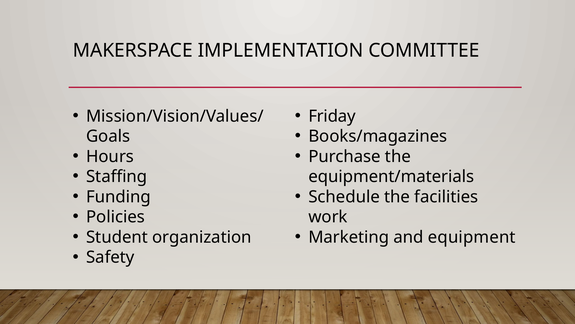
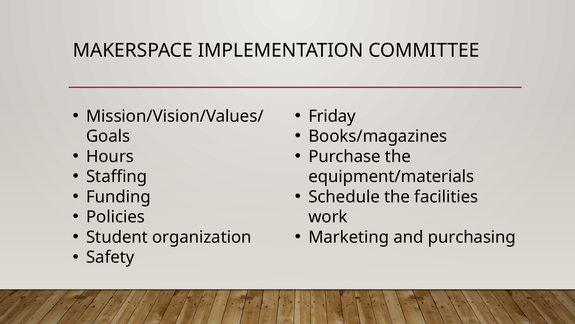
equipment: equipment -> purchasing (472, 237)
